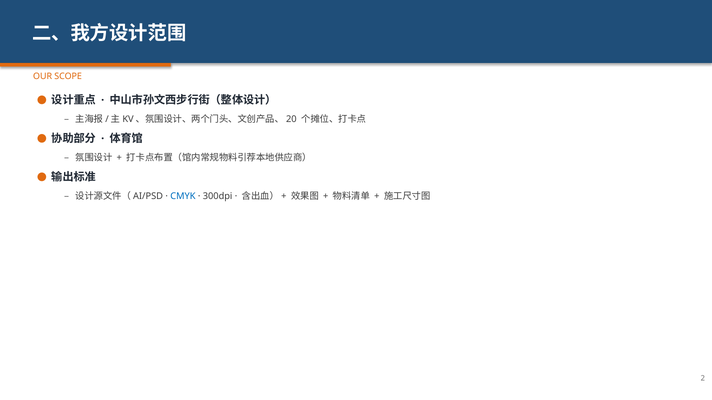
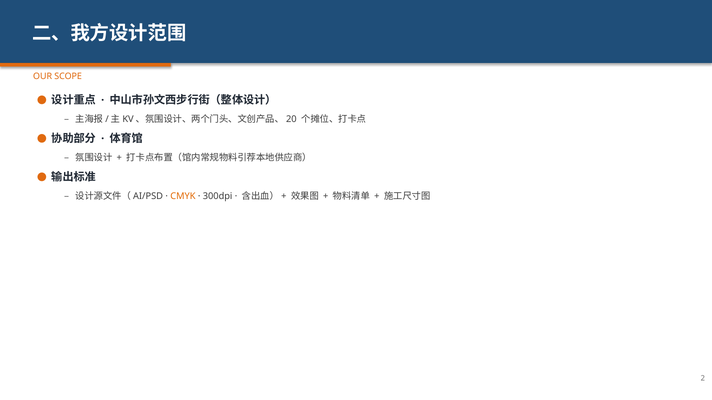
CMYK colour: blue -> orange (183, 196)
